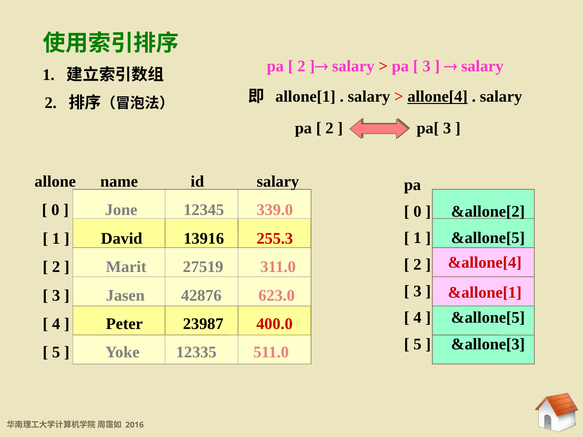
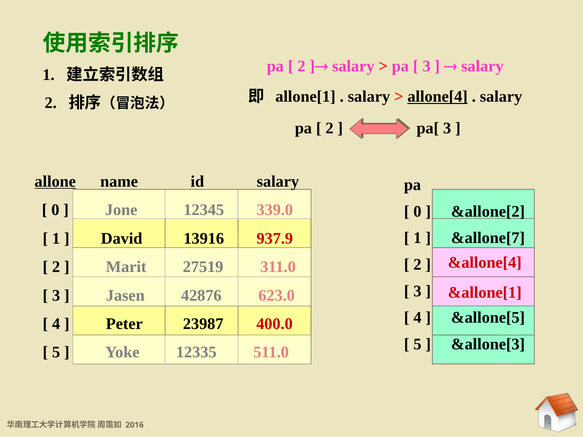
allone underline: none -> present (55, 181)
&allone[5: &allone[5 -> &allone[7 (488, 238)
255.3: 255.3 -> 937.9 (275, 238)
